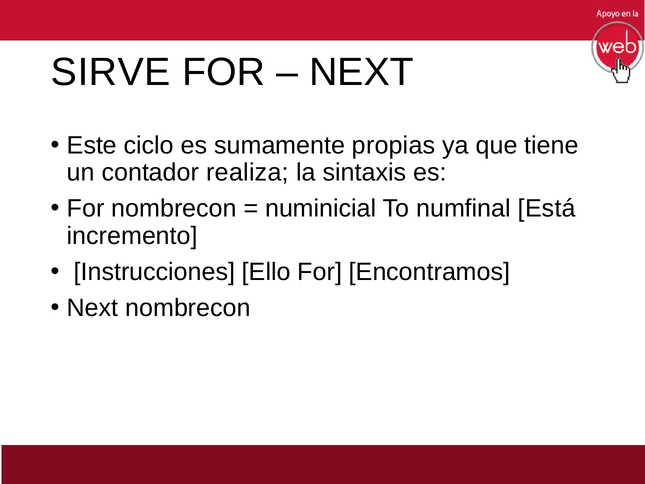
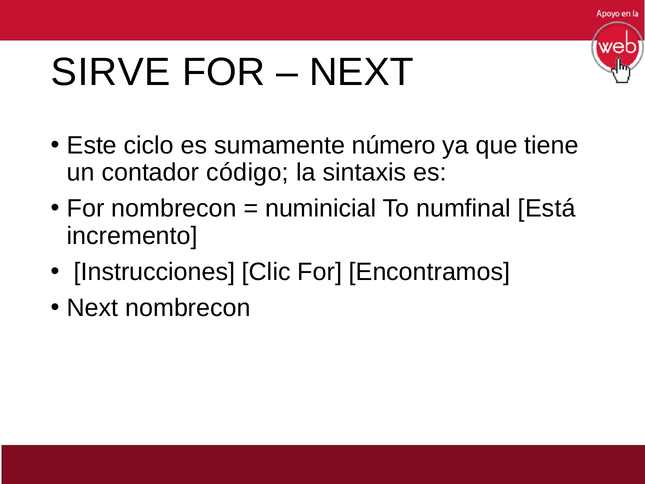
propias: propias -> número (394, 145)
realiza: realiza -> código (248, 172)
Ello: Ello -> Clic (266, 272)
